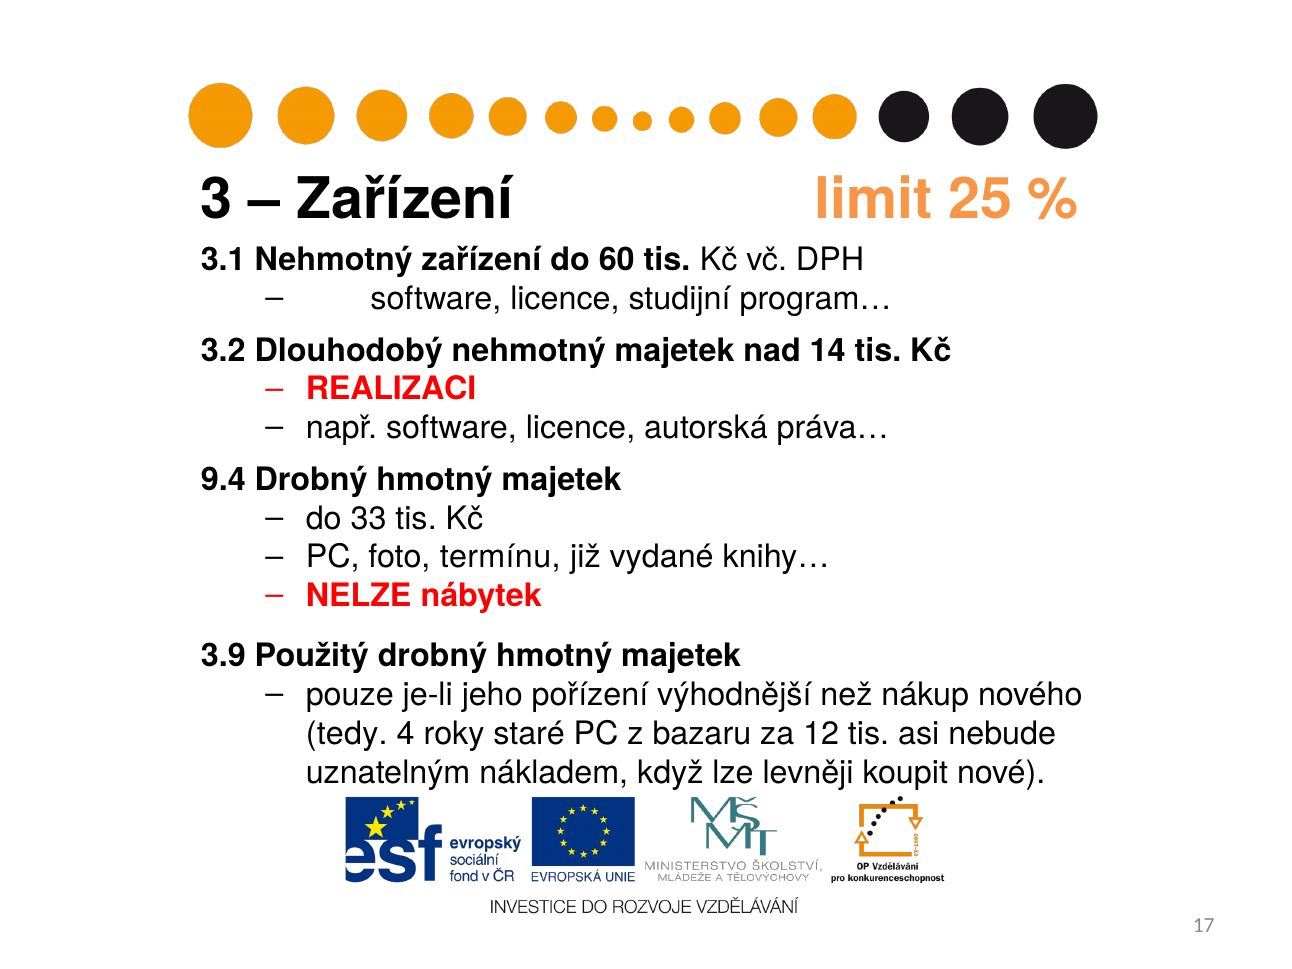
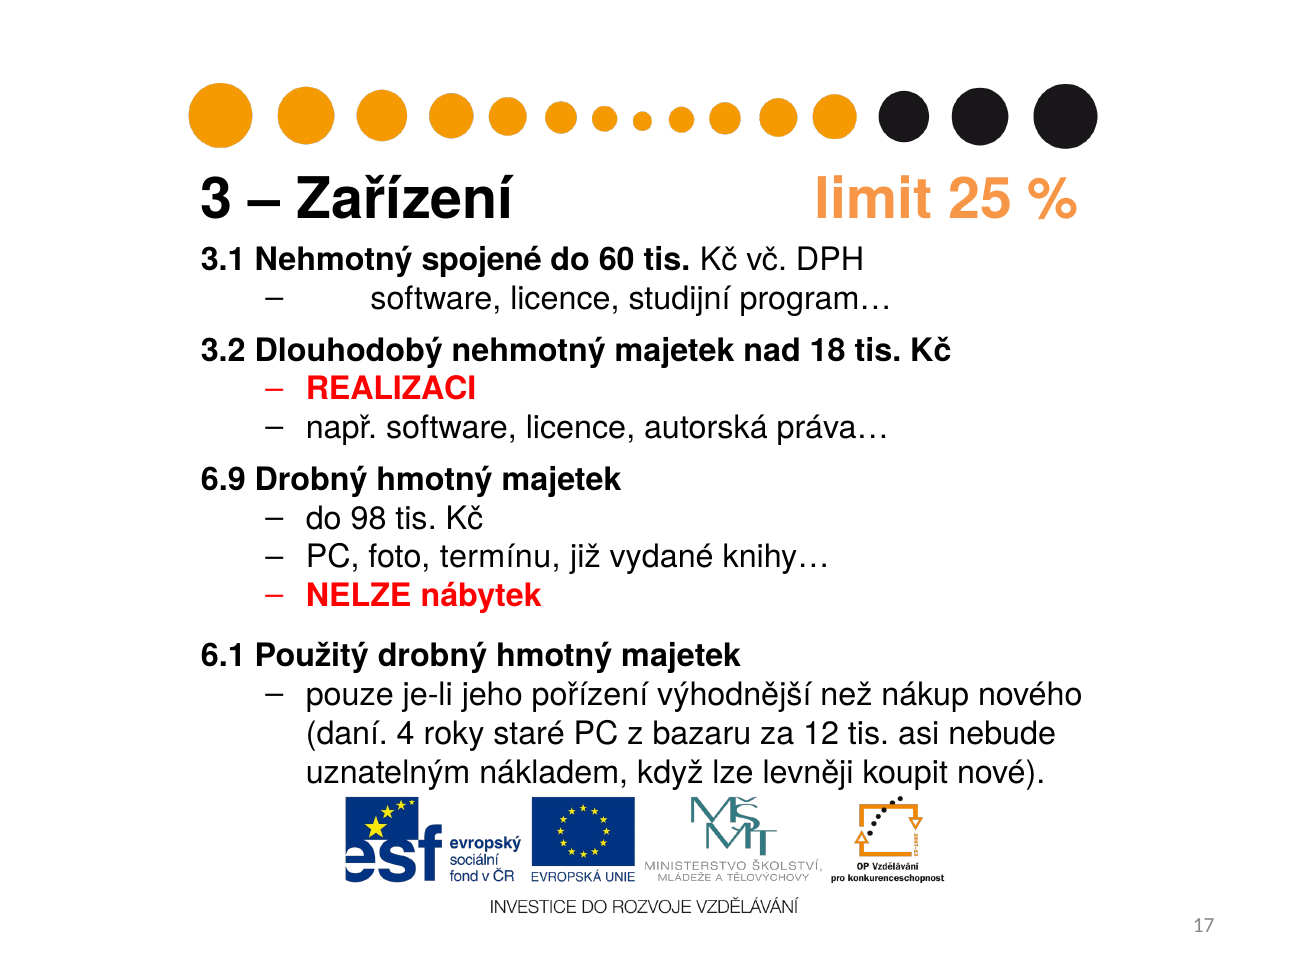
Nehmotný zařízení: zařízení -> spojené (482, 260)
14: 14 -> 18 (828, 350)
9.4: 9.4 -> 6.9 (223, 480)
33: 33 -> 98 (369, 518)
3.9: 3.9 -> 6.1 (223, 656)
tedy: tedy -> daní (347, 734)
